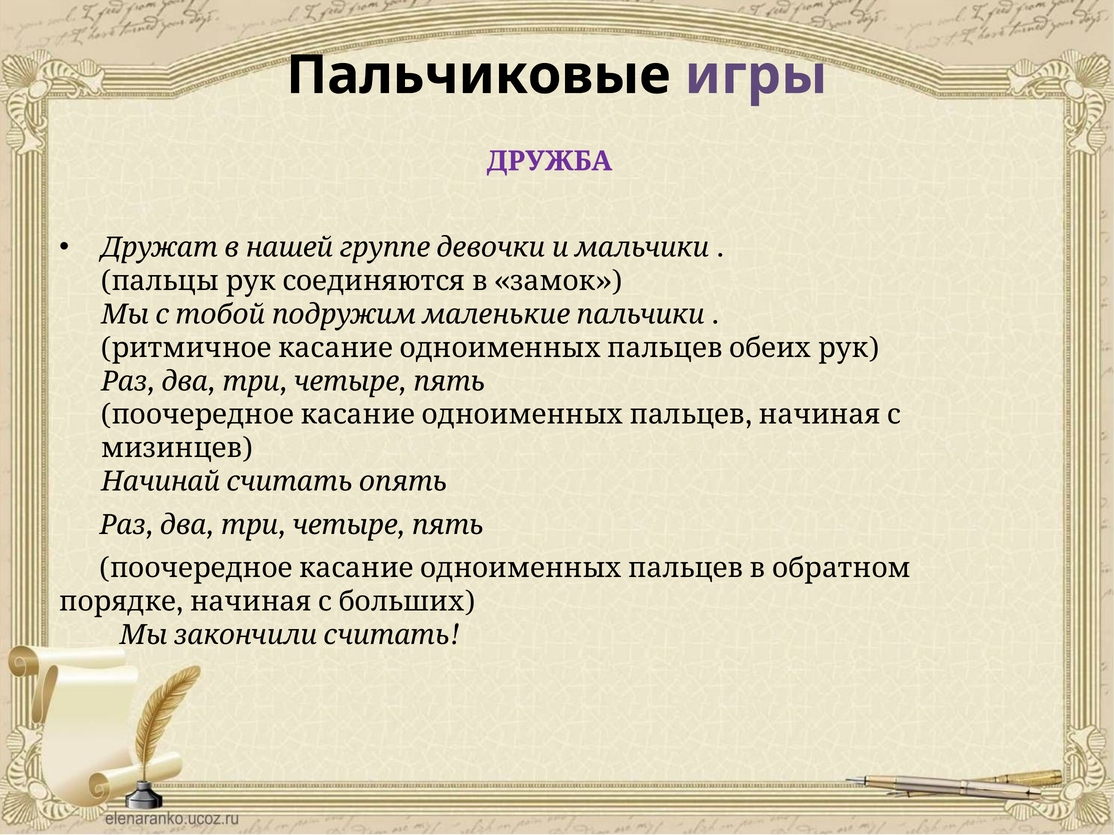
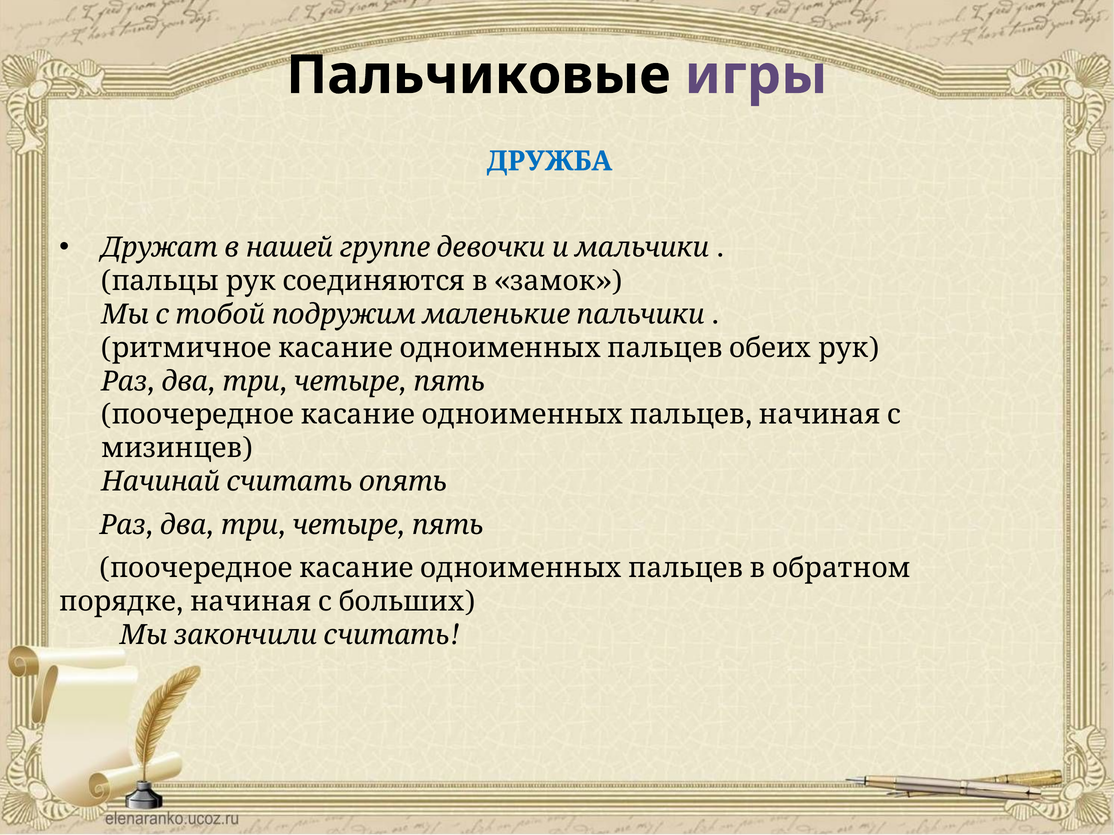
ДРУЖБА colour: purple -> blue (549, 161)
